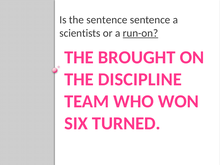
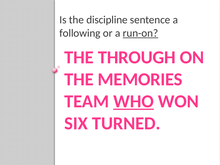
the sentence: sentence -> discipline (107, 20)
scientists: scientists -> following (80, 33)
BROUGHT: BROUGHT -> THROUGH (137, 57)
DISCIPLINE: DISCIPLINE -> MEMORIES (140, 79)
WHO underline: none -> present (134, 101)
